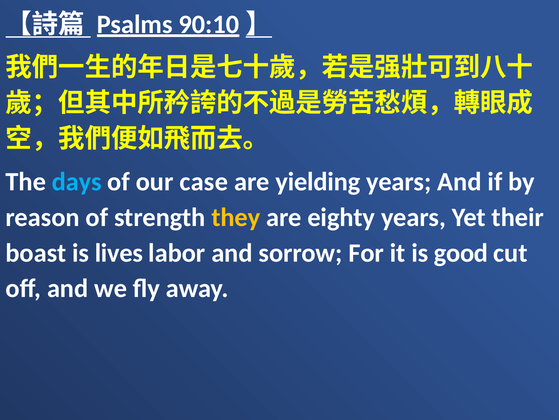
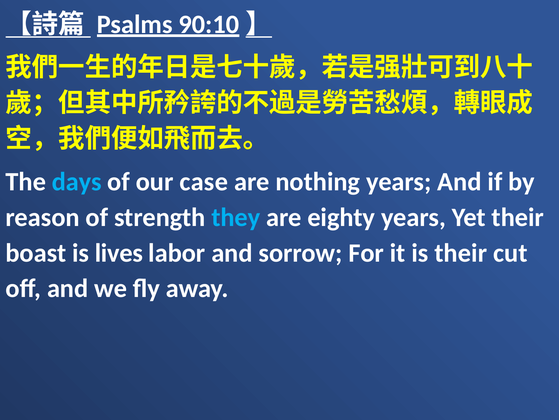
yielding: yielding -> nothing (318, 182)
they colour: yellow -> light blue (236, 217)
is good: good -> their (461, 253)
